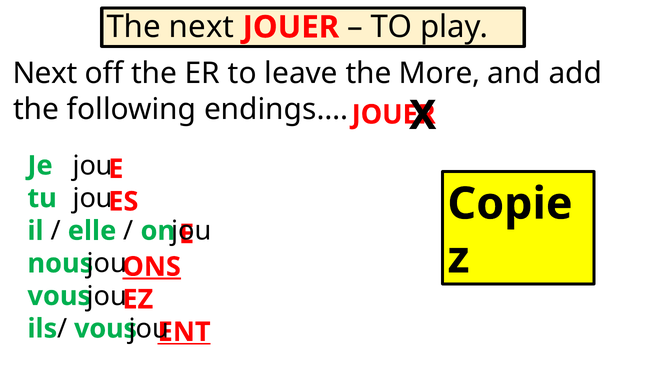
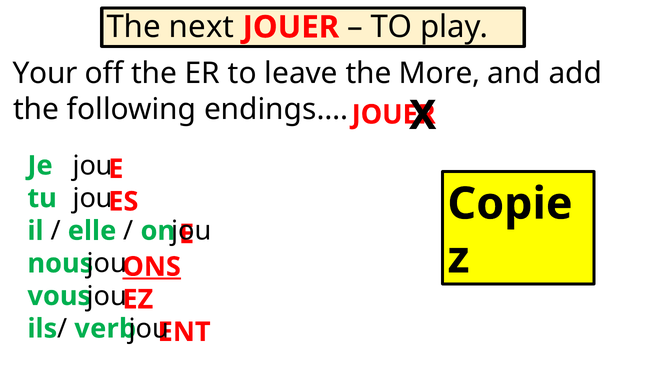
Next: Next -> Your (45, 73)
vous: vous -> verb (105, 328)
ENT underline: present -> none (184, 332)
